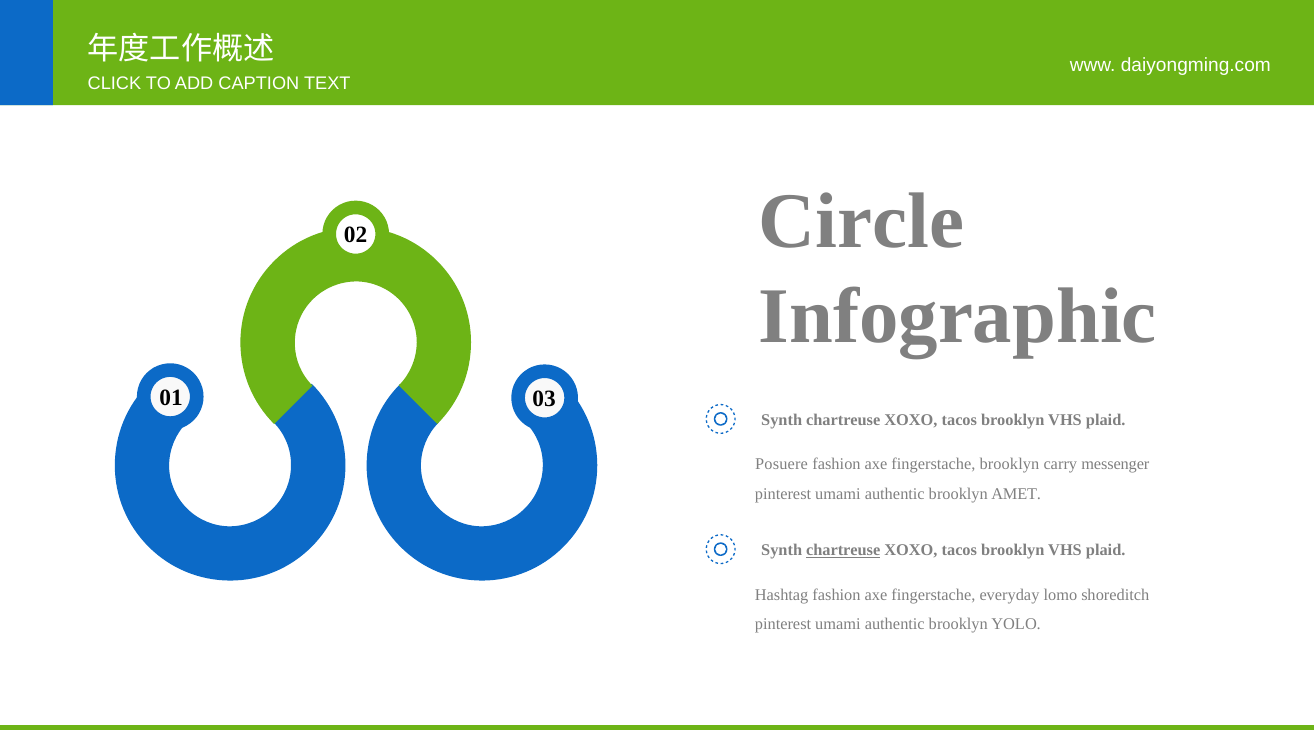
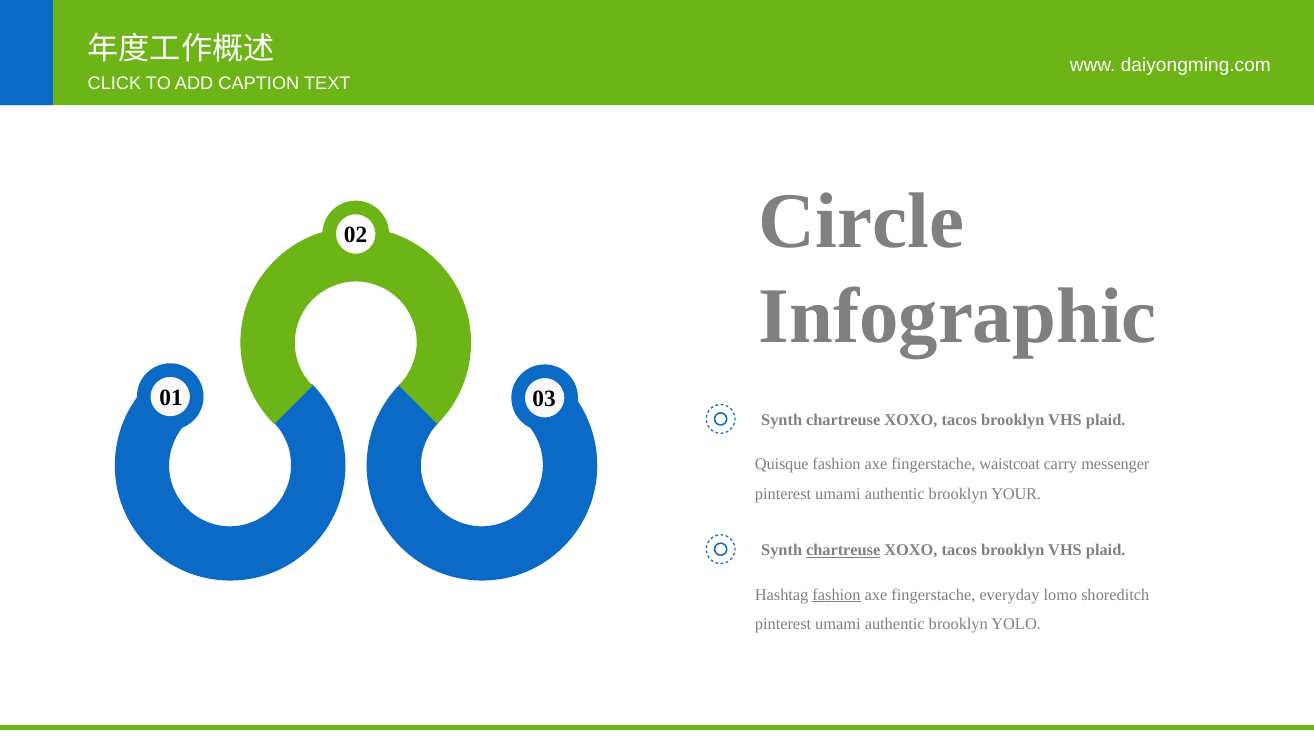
Posuere: Posuere -> Quisque (782, 464)
fingerstache brooklyn: brooklyn -> waistcoat (1010, 464)
AMET: AMET -> YOUR (1016, 494)
fashion underline: none -> present (837, 595)
